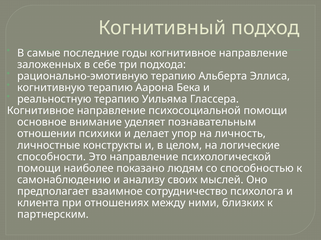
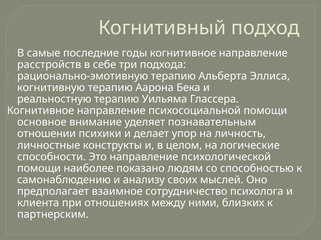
заложенных: заложенных -> расстройств (49, 65)
